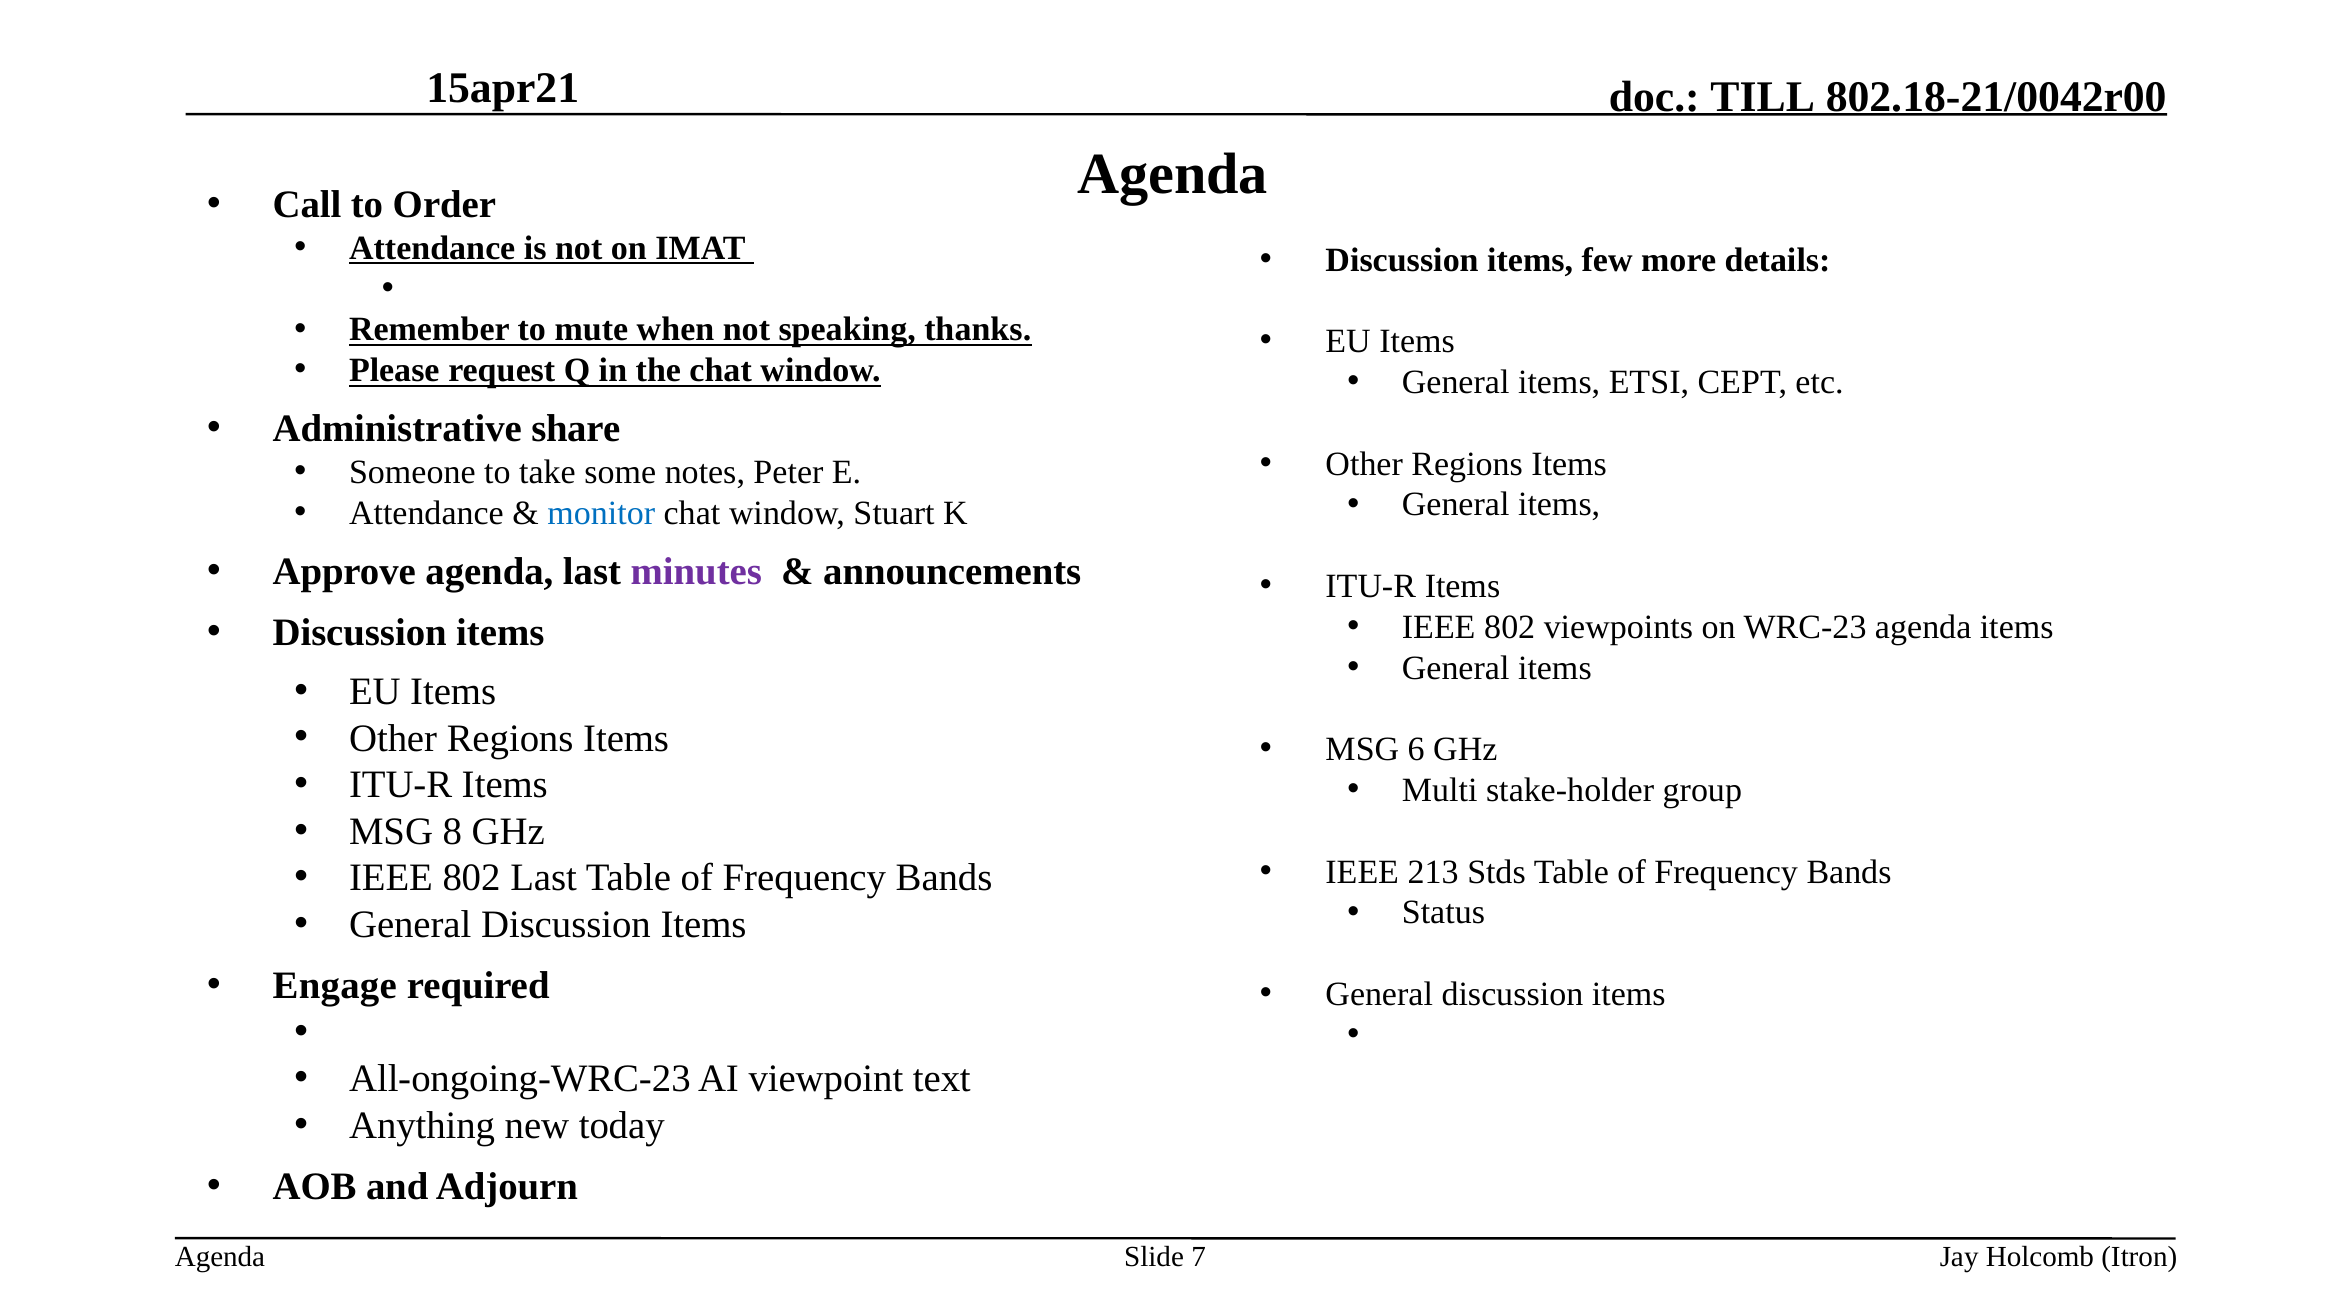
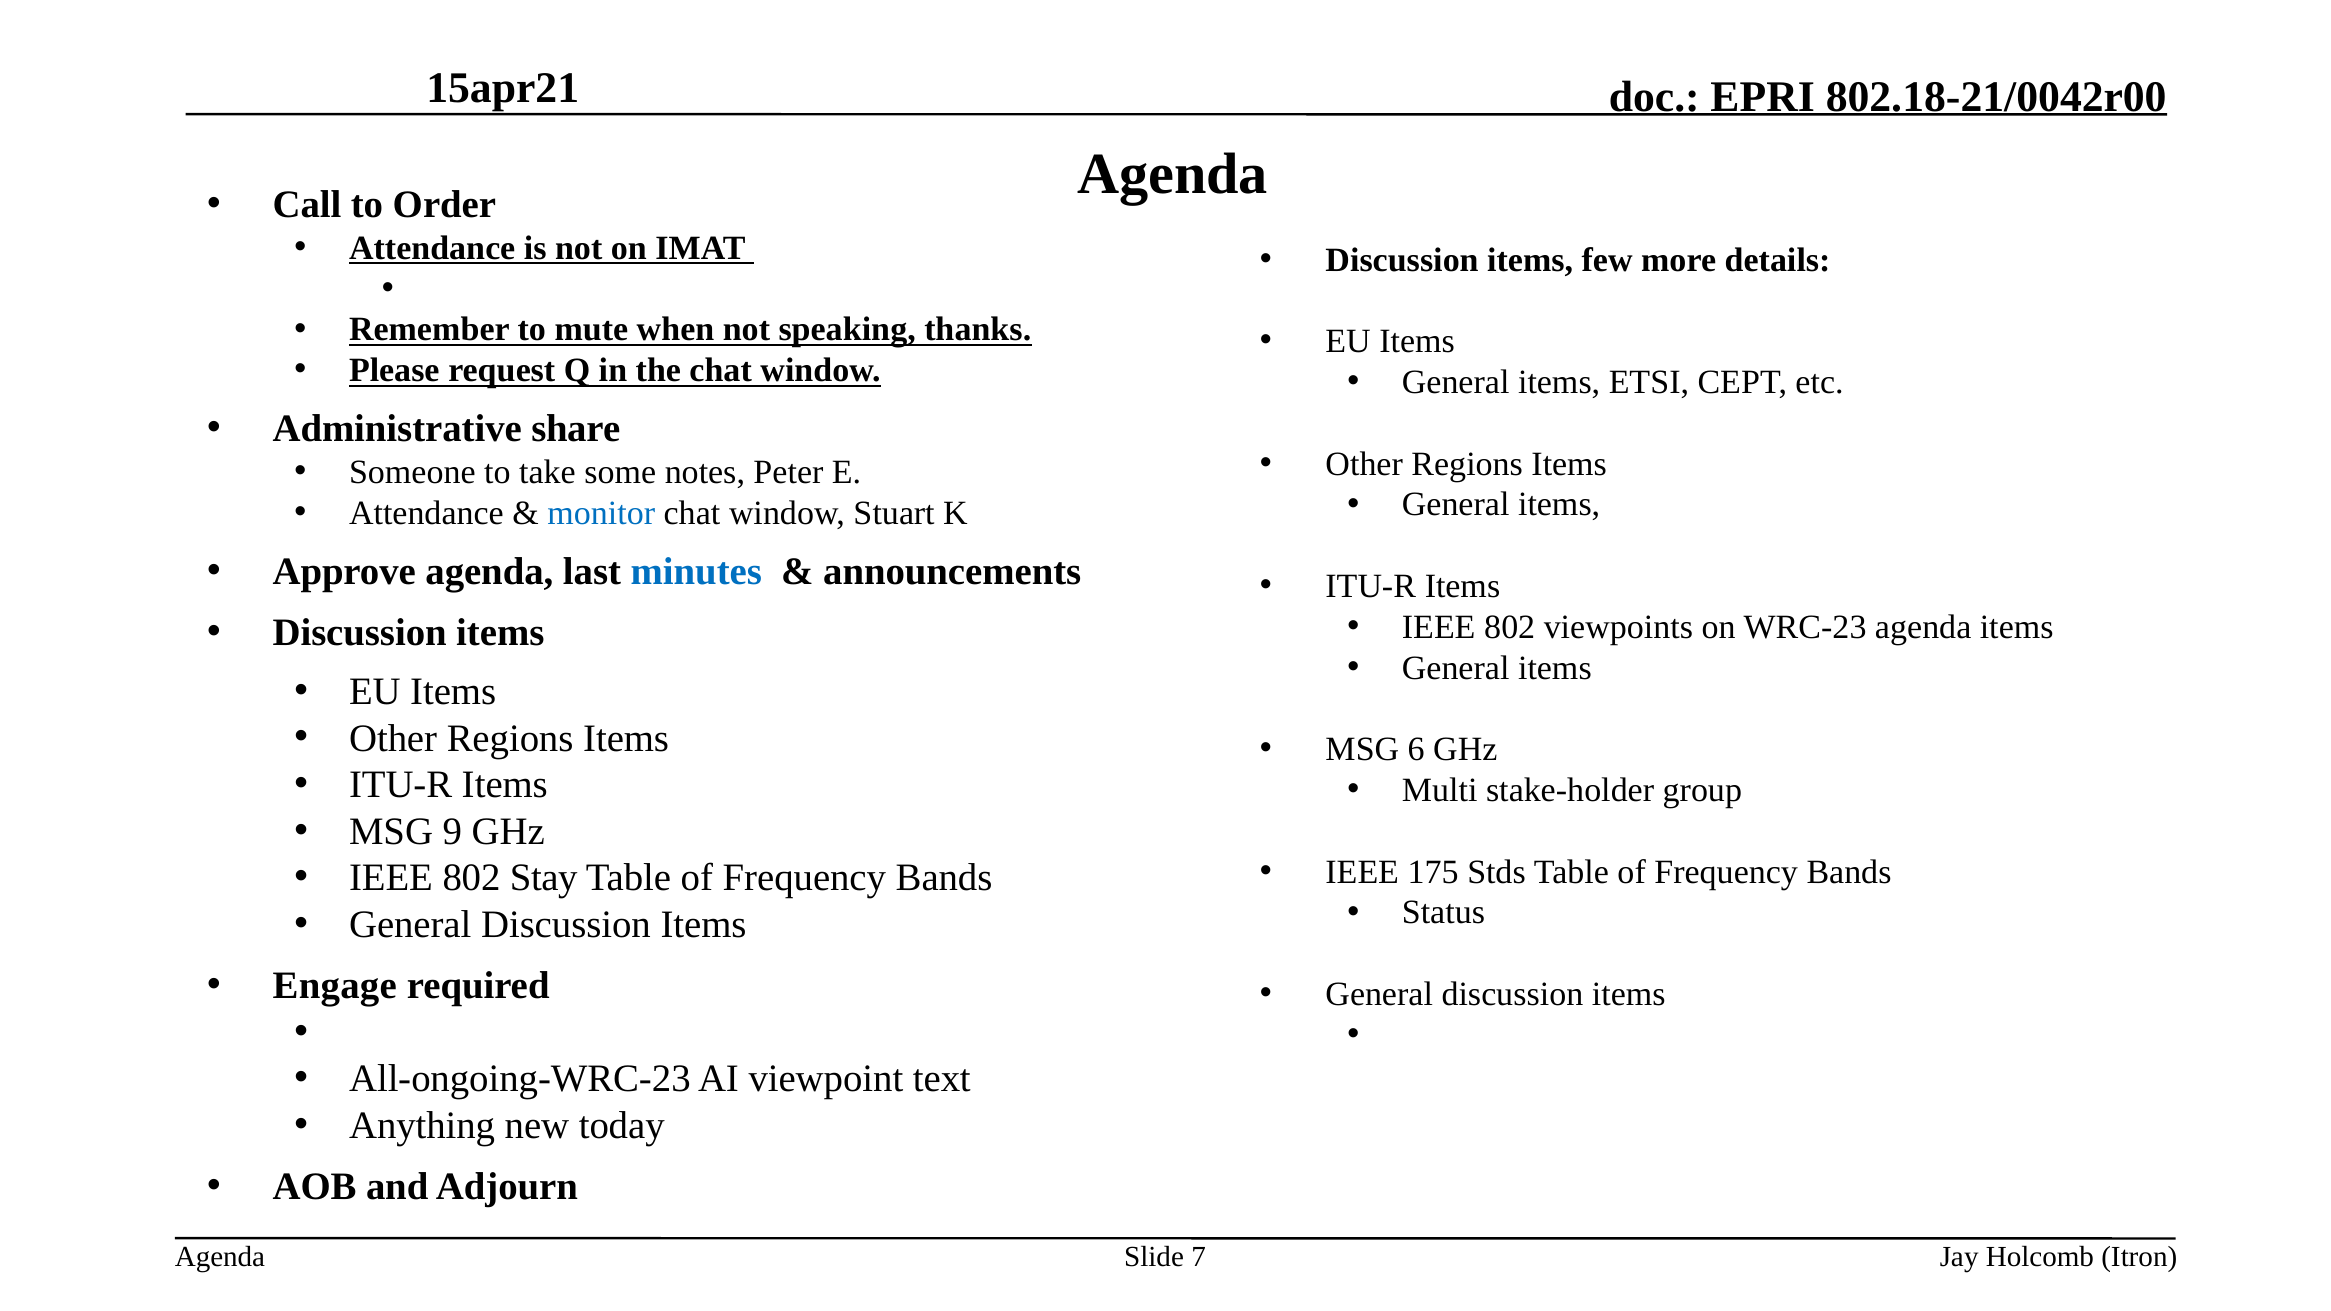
TILL: TILL -> EPRI (1763, 97)
minutes colour: purple -> blue (696, 572)
8: 8 -> 9 (452, 832)
213: 213 -> 175 (1433, 872)
802 Last: Last -> Stay (544, 878)
